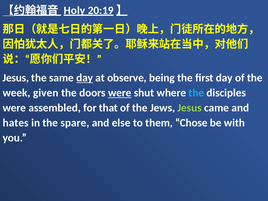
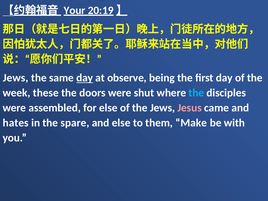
Holy: Holy -> Your (75, 10)
Jesus: Jesus -> Jews (16, 78)
given: given -> these (46, 93)
were underline: present -> none (120, 93)
for that: that -> else (108, 108)
Jesus colour: light green -> pink (190, 108)
Chose: Chose -> Make (191, 123)
